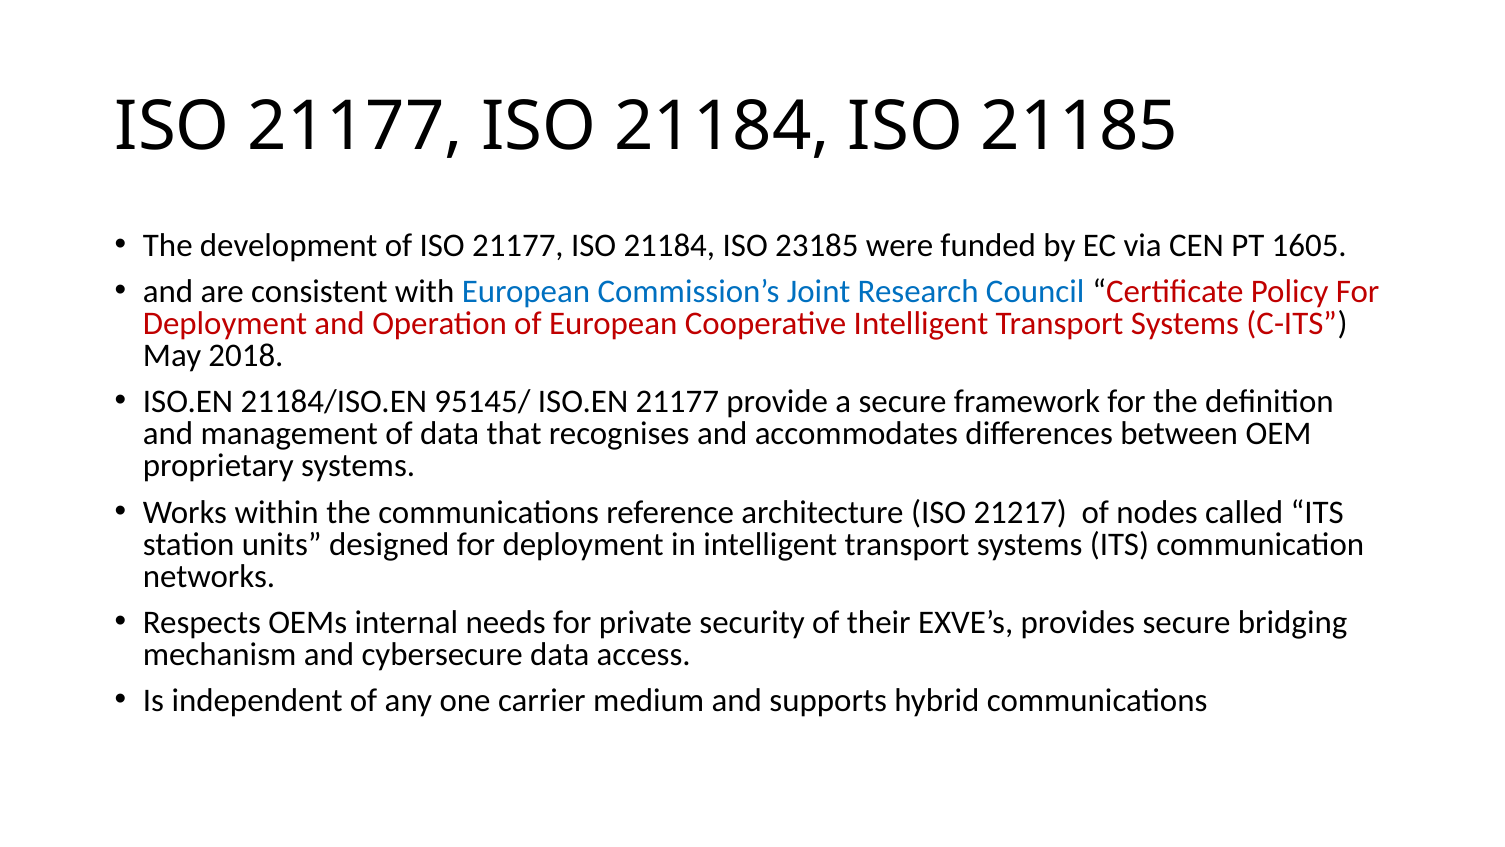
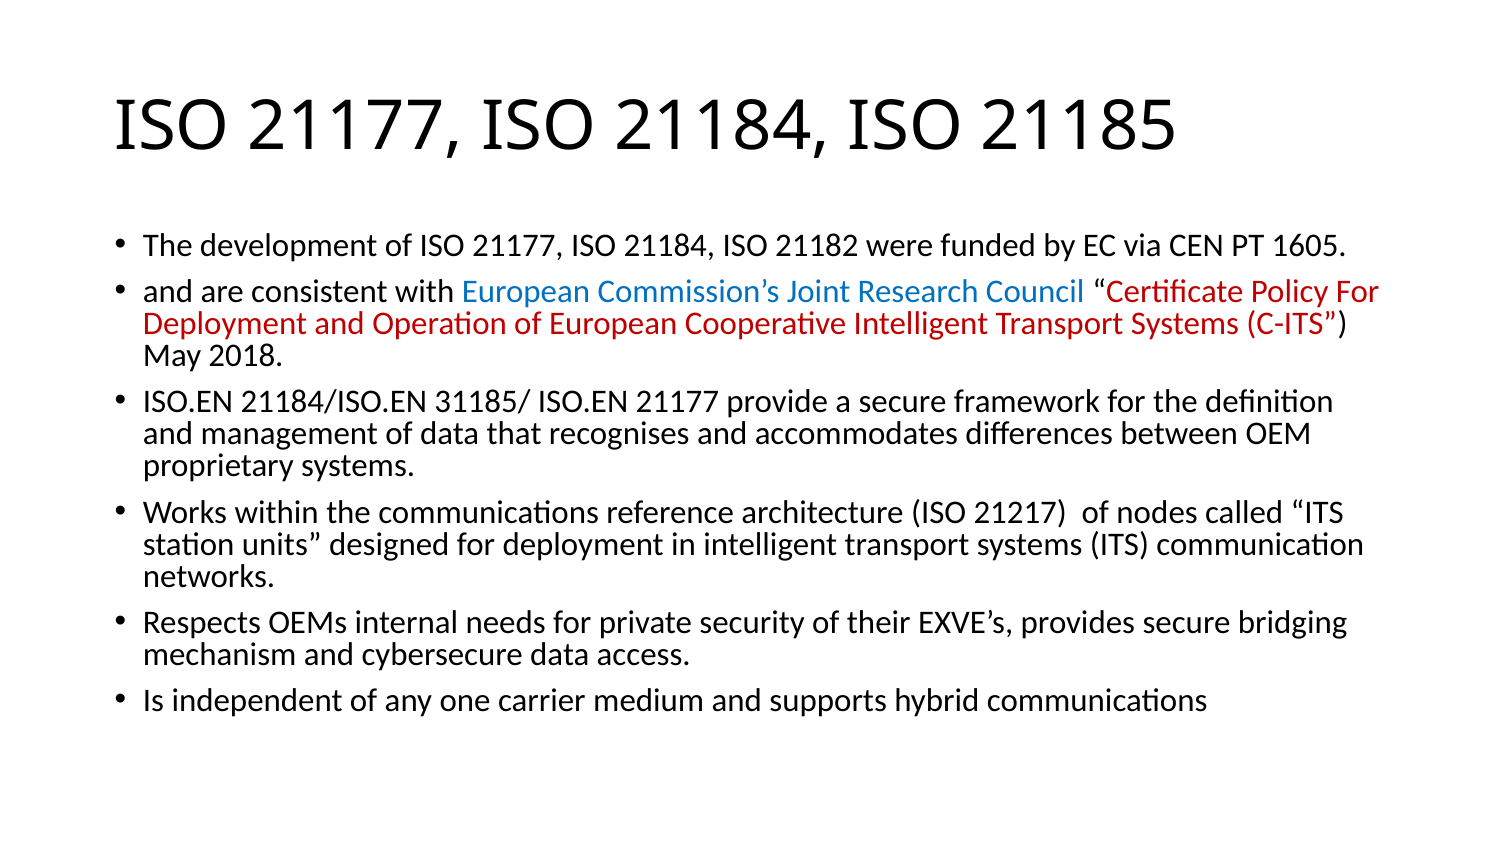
23185: 23185 -> 21182 (817, 246)
95145/: 95145/ -> 31185/ (482, 402)
